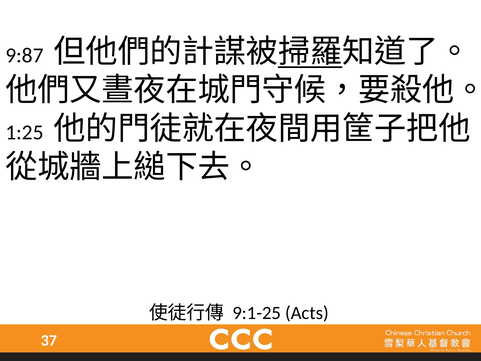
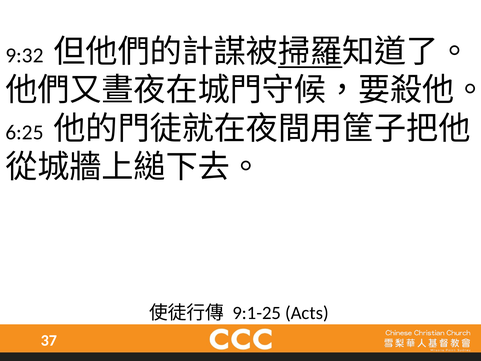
9:87: 9:87 -> 9:32 (24, 55)
1:25: 1:25 -> 6:25 (24, 132)
